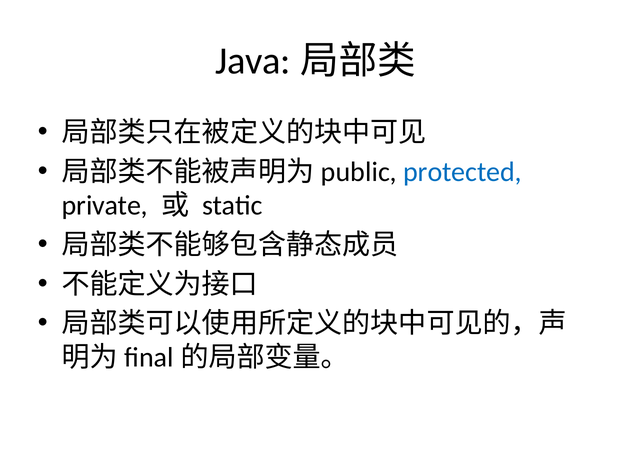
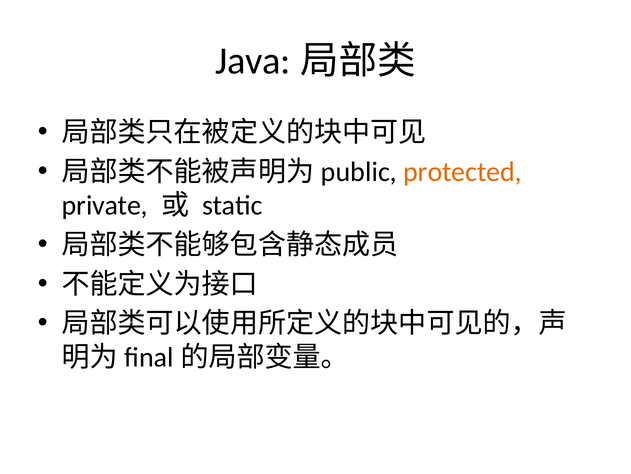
protected colour: blue -> orange (463, 172)
